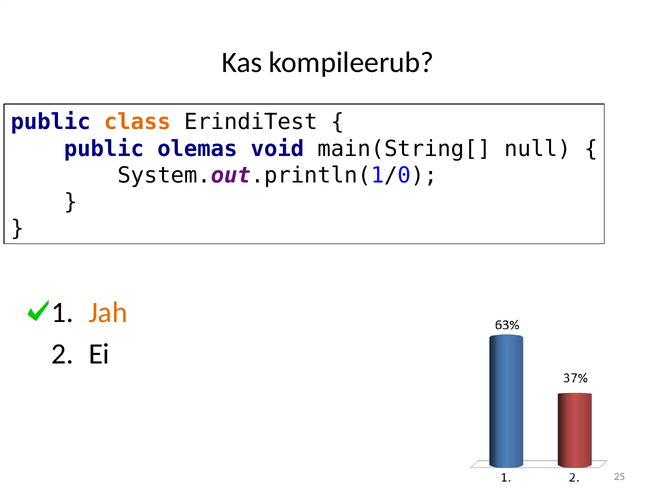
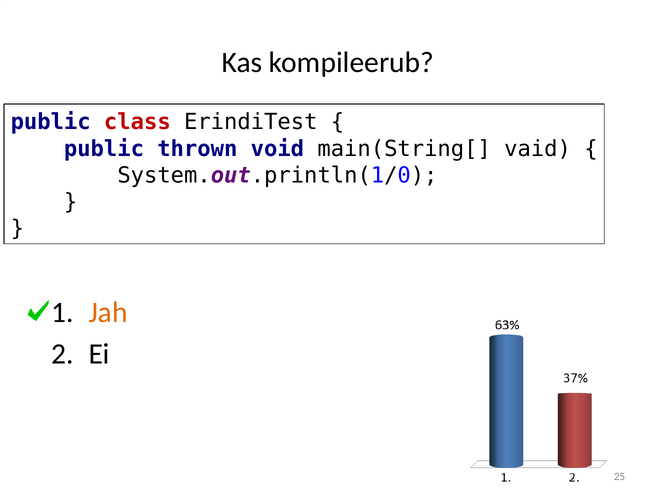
class colour: orange -> red (137, 122)
olemas: olemas -> thrown (197, 149)
null: null -> vaid (538, 149)
